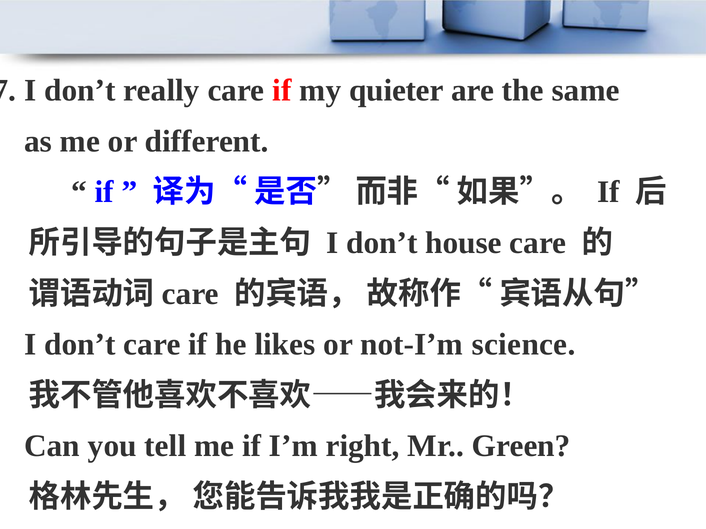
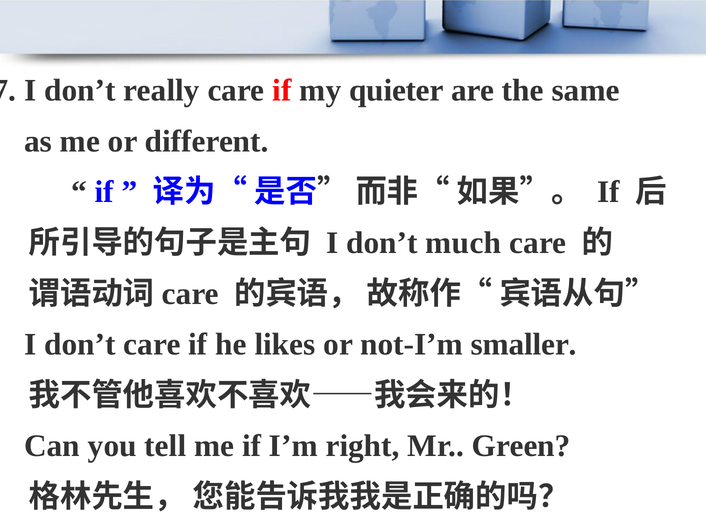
house: house -> much (463, 243)
science: science -> smaller (524, 345)
